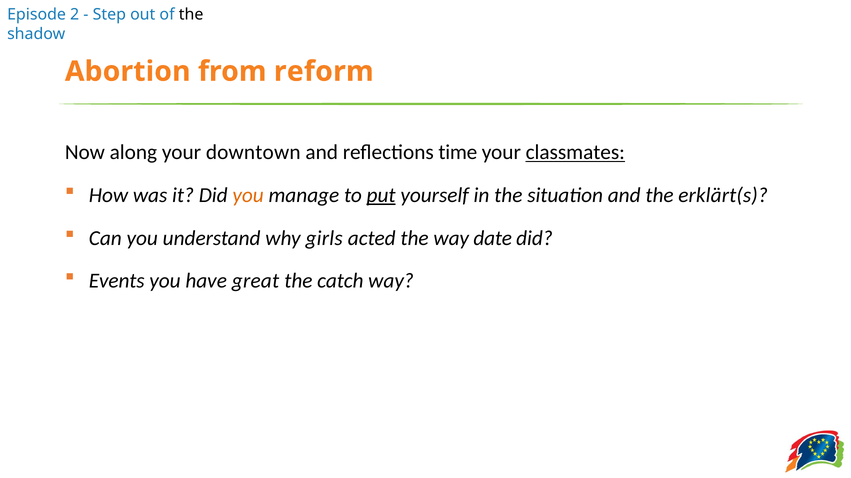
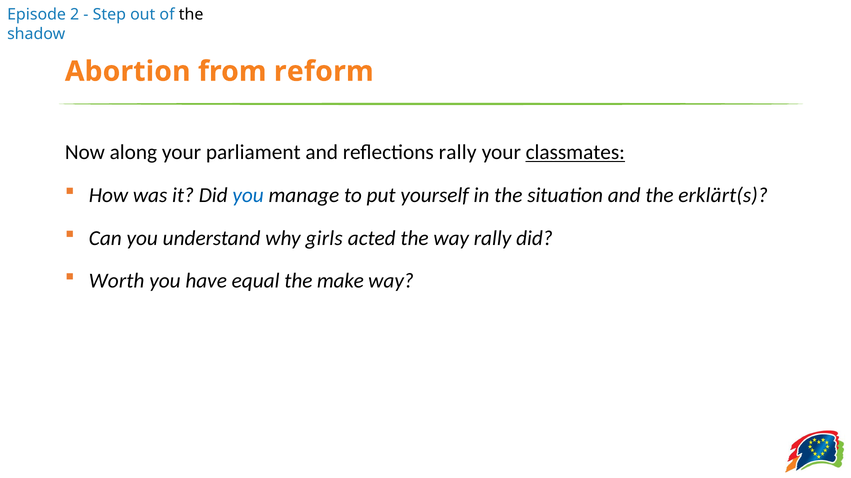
downtown: downtown -> parliament (253, 153)
reflections time: time -> rally (458, 153)
you colour: orange -> blue (248, 195)
put underline: present -> none (381, 195)
way date: date -> rally (493, 238)
Events: Events -> Worth (117, 281)
great: great -> equal (256, 281)
catch: catch -> make (340, 281)
